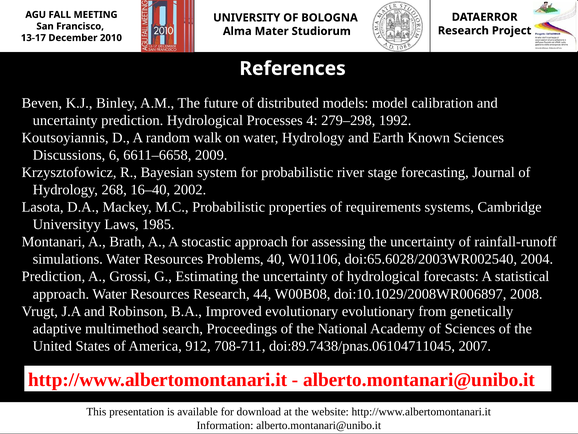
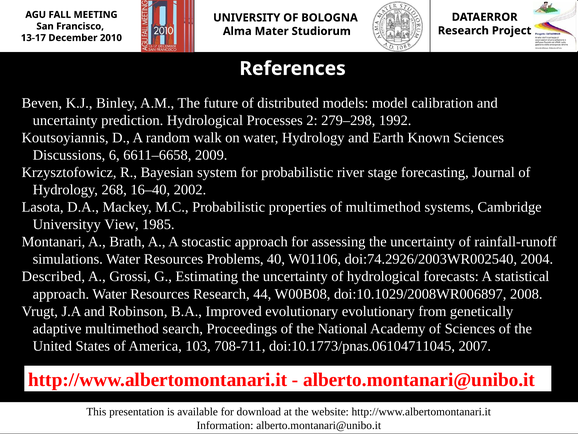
4: 4 -> 2 (312, 120)
of requirements: requirements -> multimethod (383, 207)
Laws: Laws -> View (122, 224)
doi:65.6028/2003WR002540: doi:65.6028/2003WR002540 -> doi:74.2926/2003WR002540 (431, 259)
Prediction: Prediction -> Described (53, 276)
912: 912 -> 103 (198, 346)
doi:89.7438/pnas.06104711045: doi:89.7438/pnas.06104711045 -> doi:10.1773/pnas.06104711045 (362, 346)
